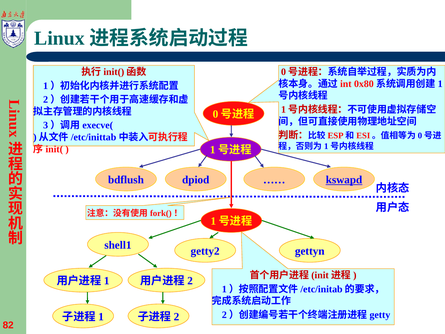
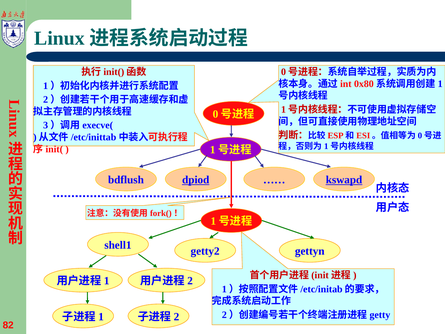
dpiod underline: none -> present (196, 180)
